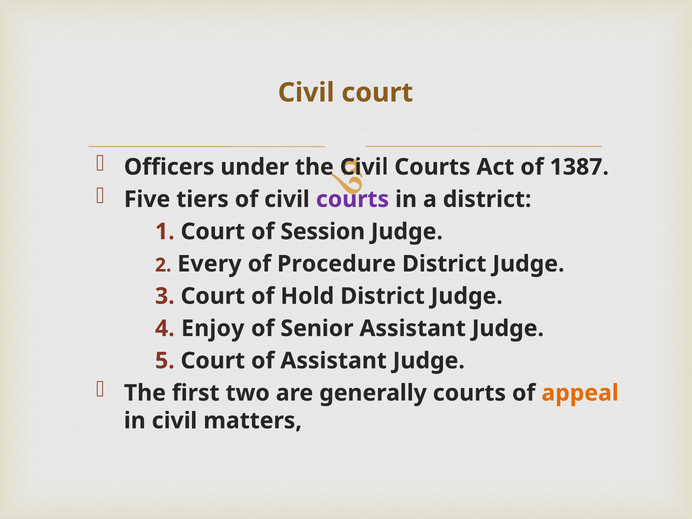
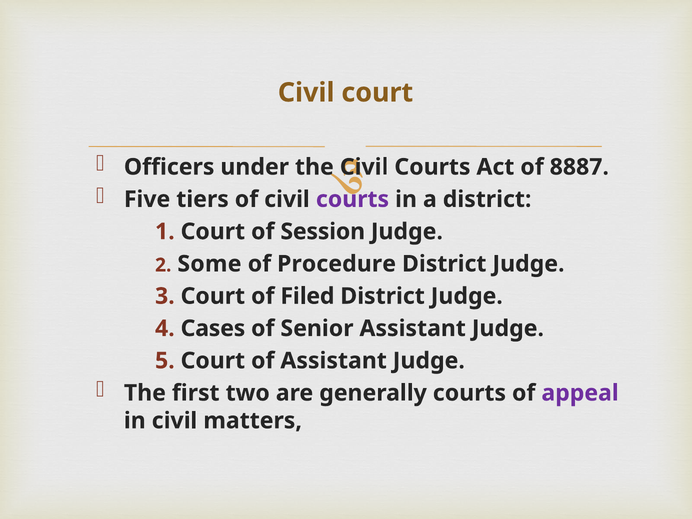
1387: 1387 -> 8887 (579, 167)
Every: Every -> Some (209, 264)
Hold: Hold -> Filed (307, 296)
Enjoy: Enjoy -> Cases (213, 328)
appeal colour: orange -> purple (580, 393)
